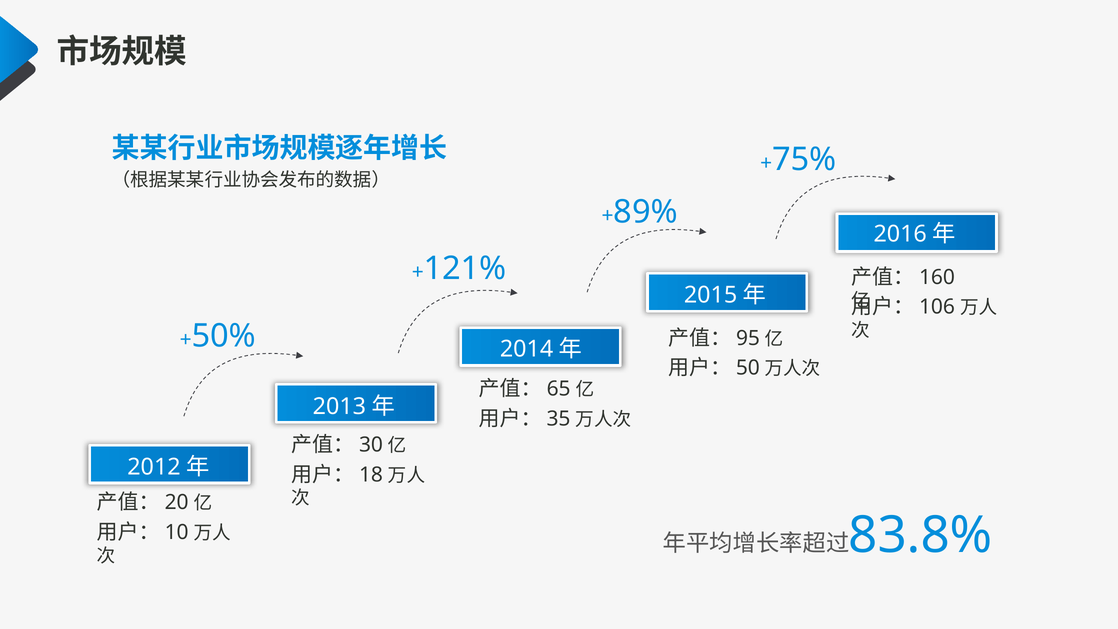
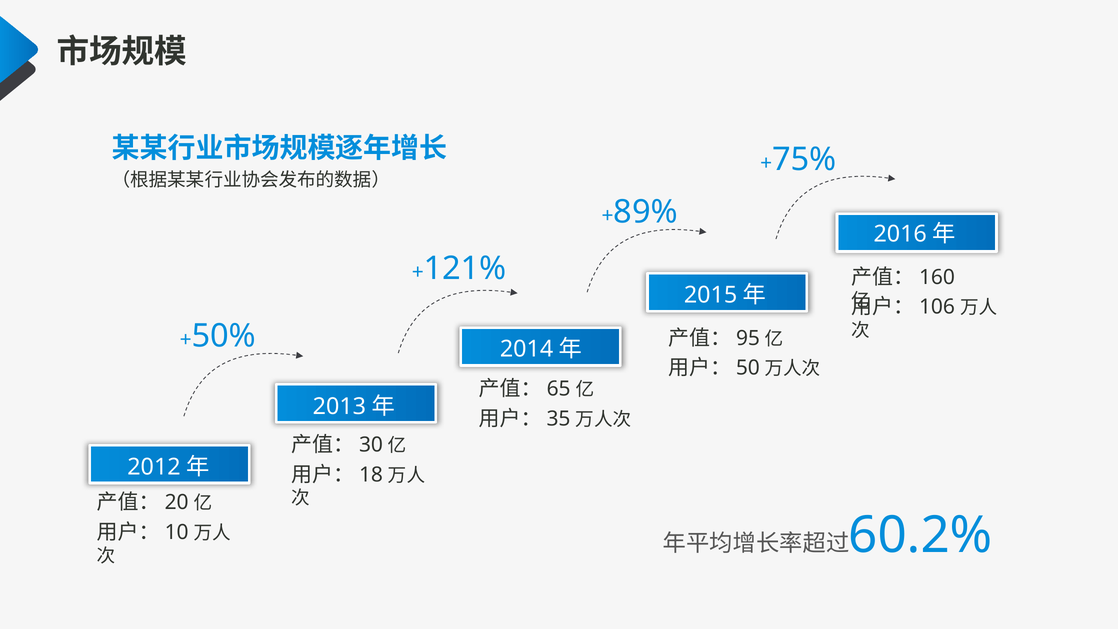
83.8%: 83.8% -> 60.2% (920, 535)
